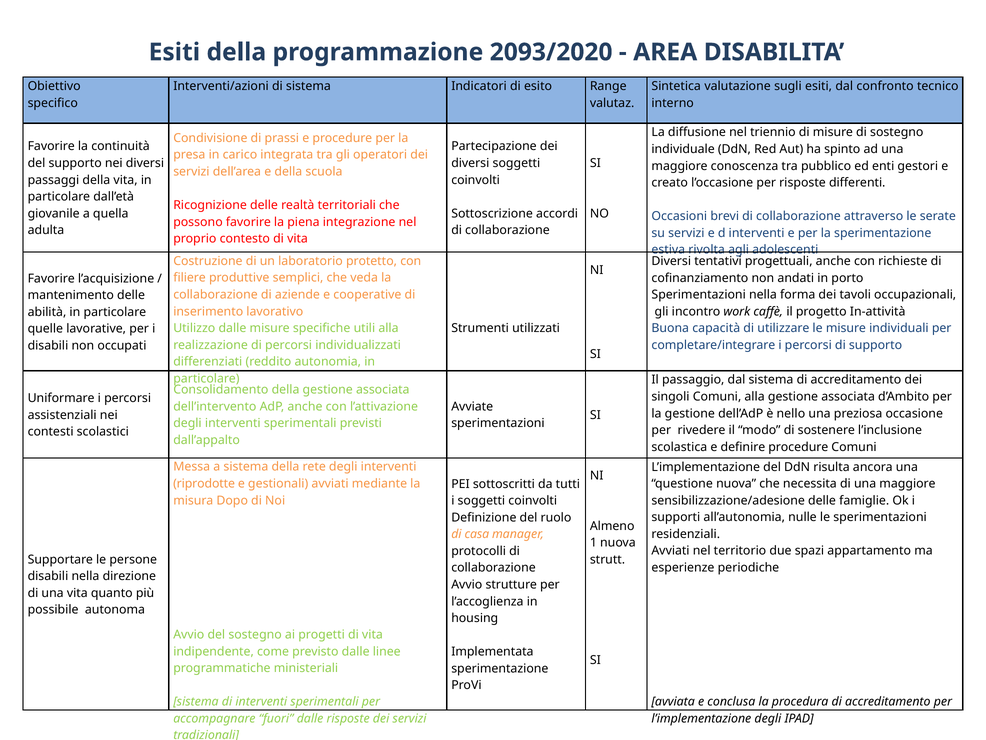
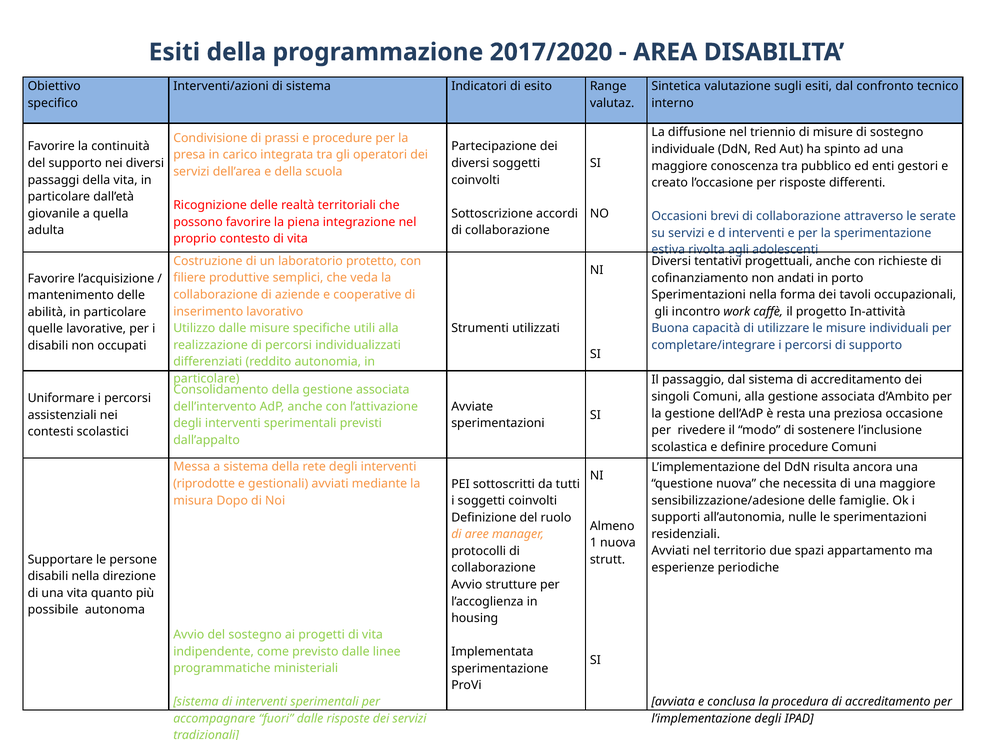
2093/2020: 2093/2020 -> 2017/2020 (551, 52)
nello: nello -> resta (791, 413)
casa: casa -> aree (477, 534)
